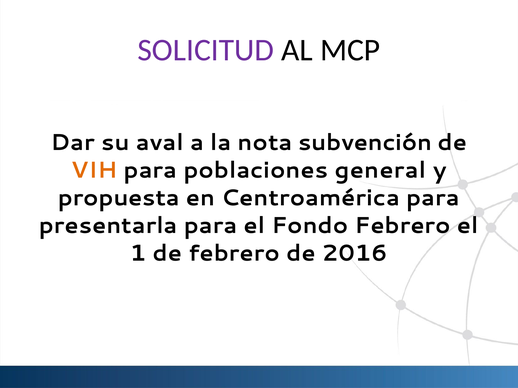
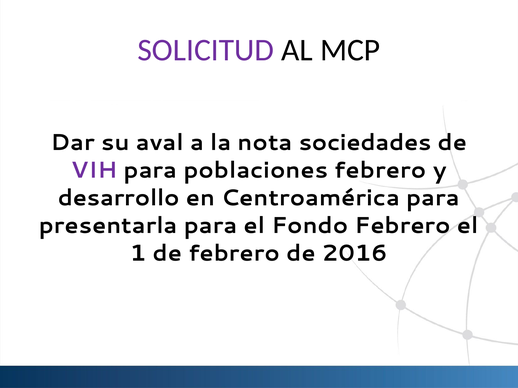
subvención: subvención -> sociedades (365, 143)
VIH colour: orange -> purple (94, 171)
poblaciones general: general -> febrero (380, 171)
propuesta: propuesta -> desarrollo (119, 198)
